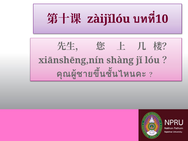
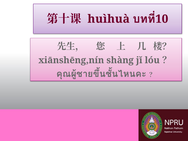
zàijǐlóu: zàijǐlóu -> huìhuà (109, 19)
